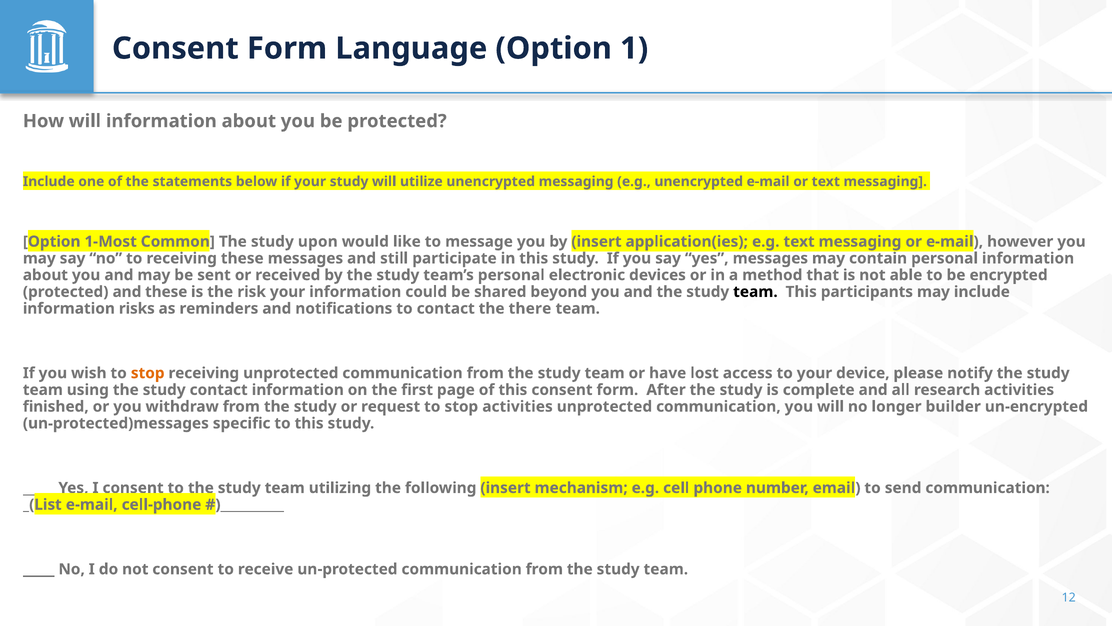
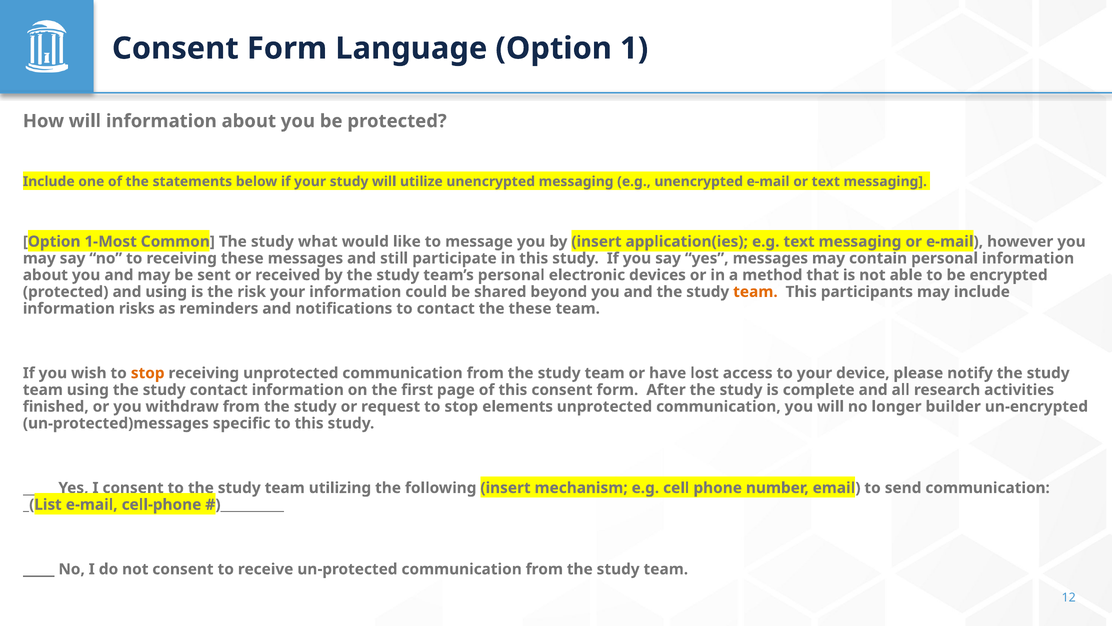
upon: upon -> what (318, 241)
and these: these -> using (166, 292)
team colour: black -> orange (755, 292)
the there: there -> these (530, 308)
stop activities: activities -> elements (518, 406)
